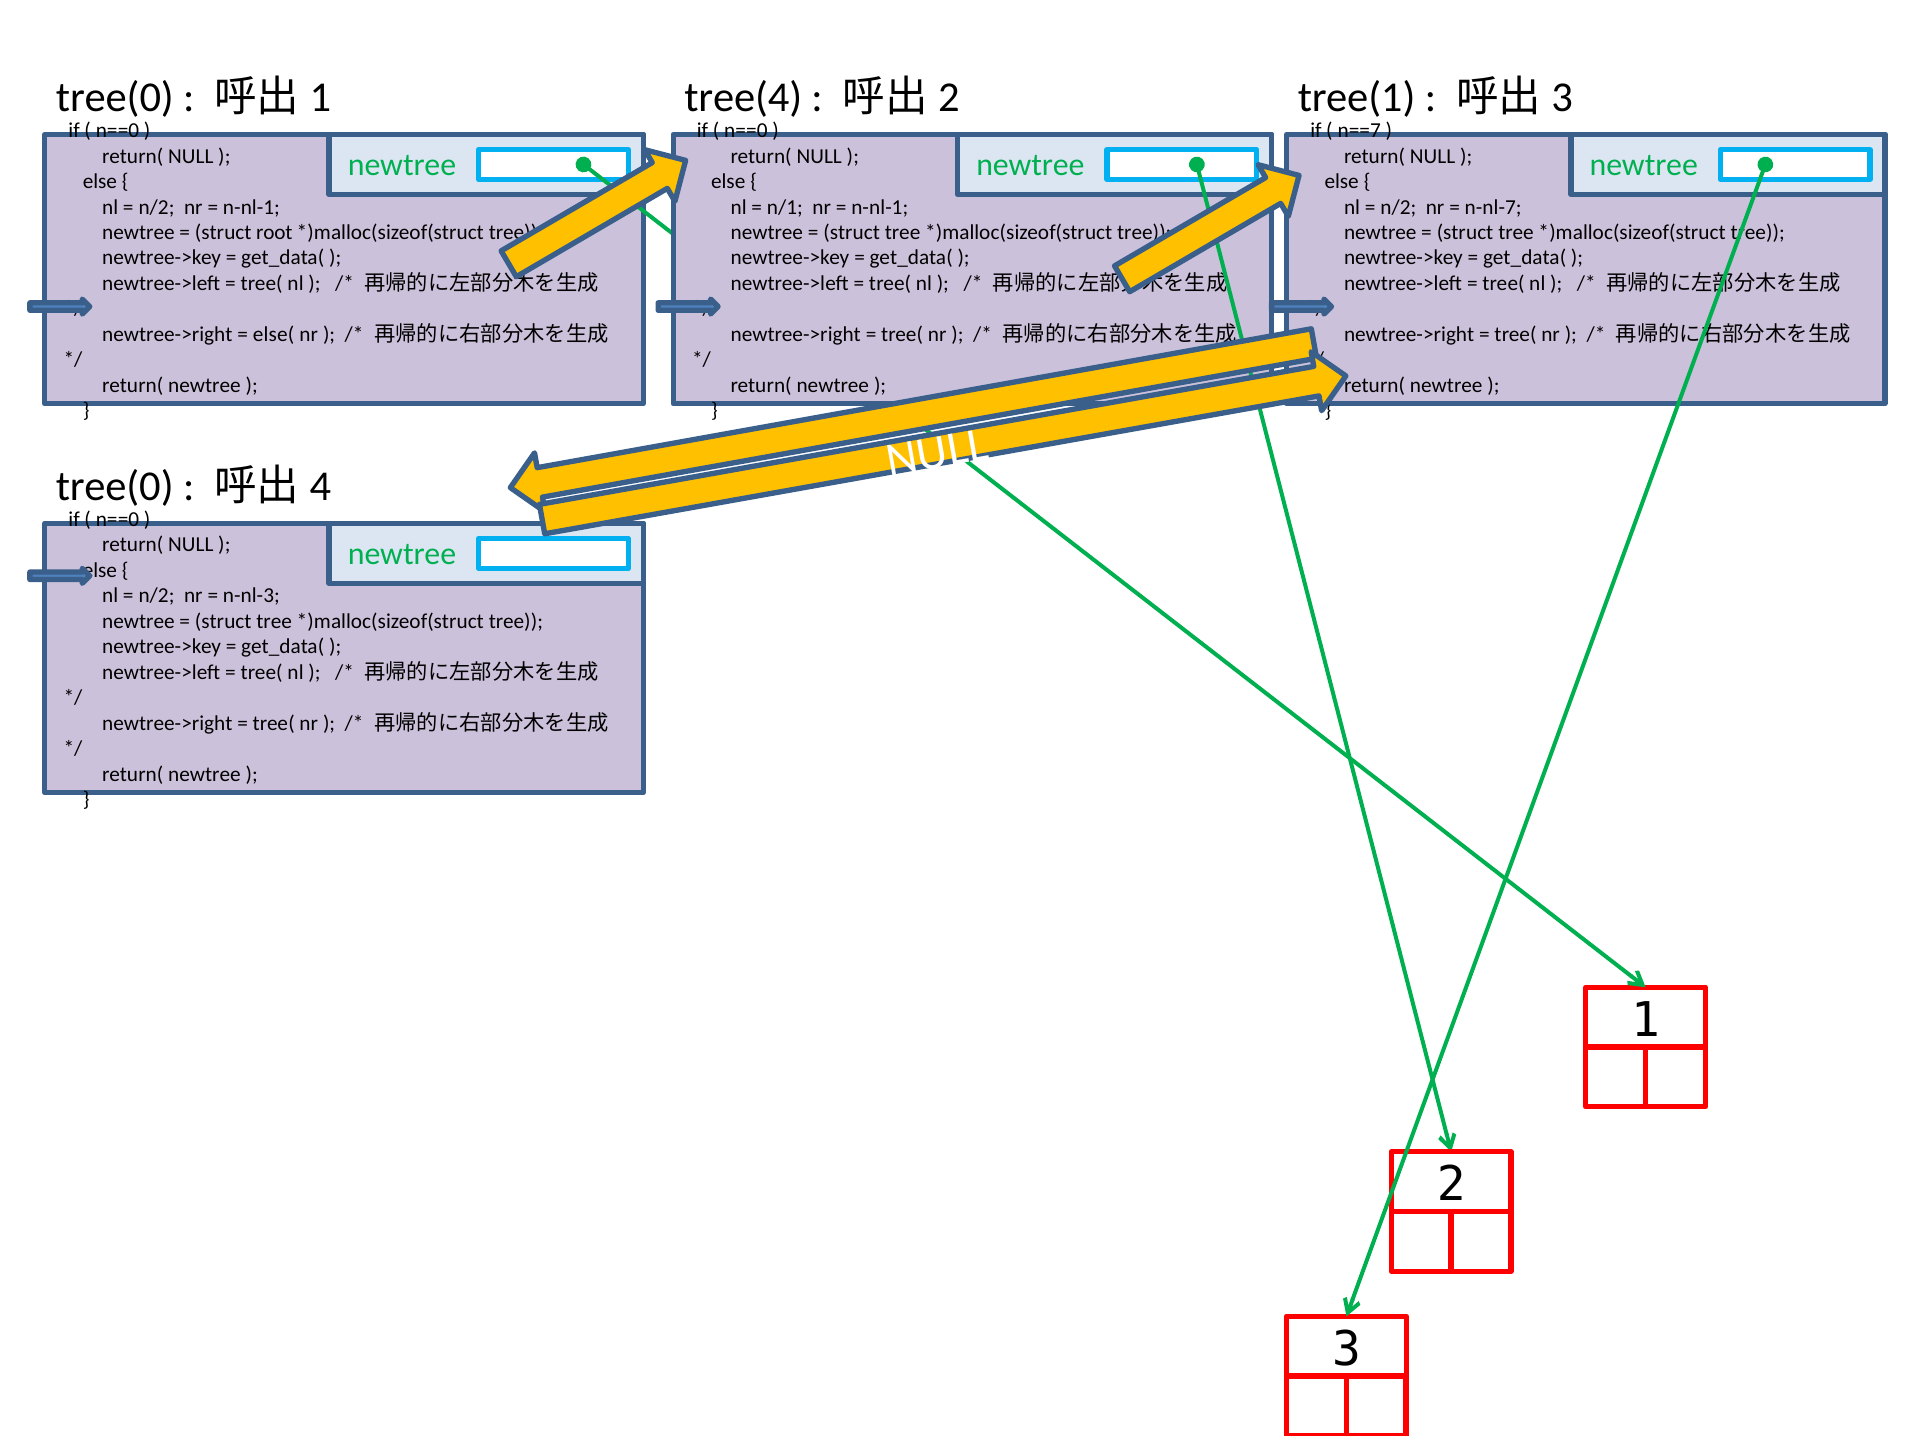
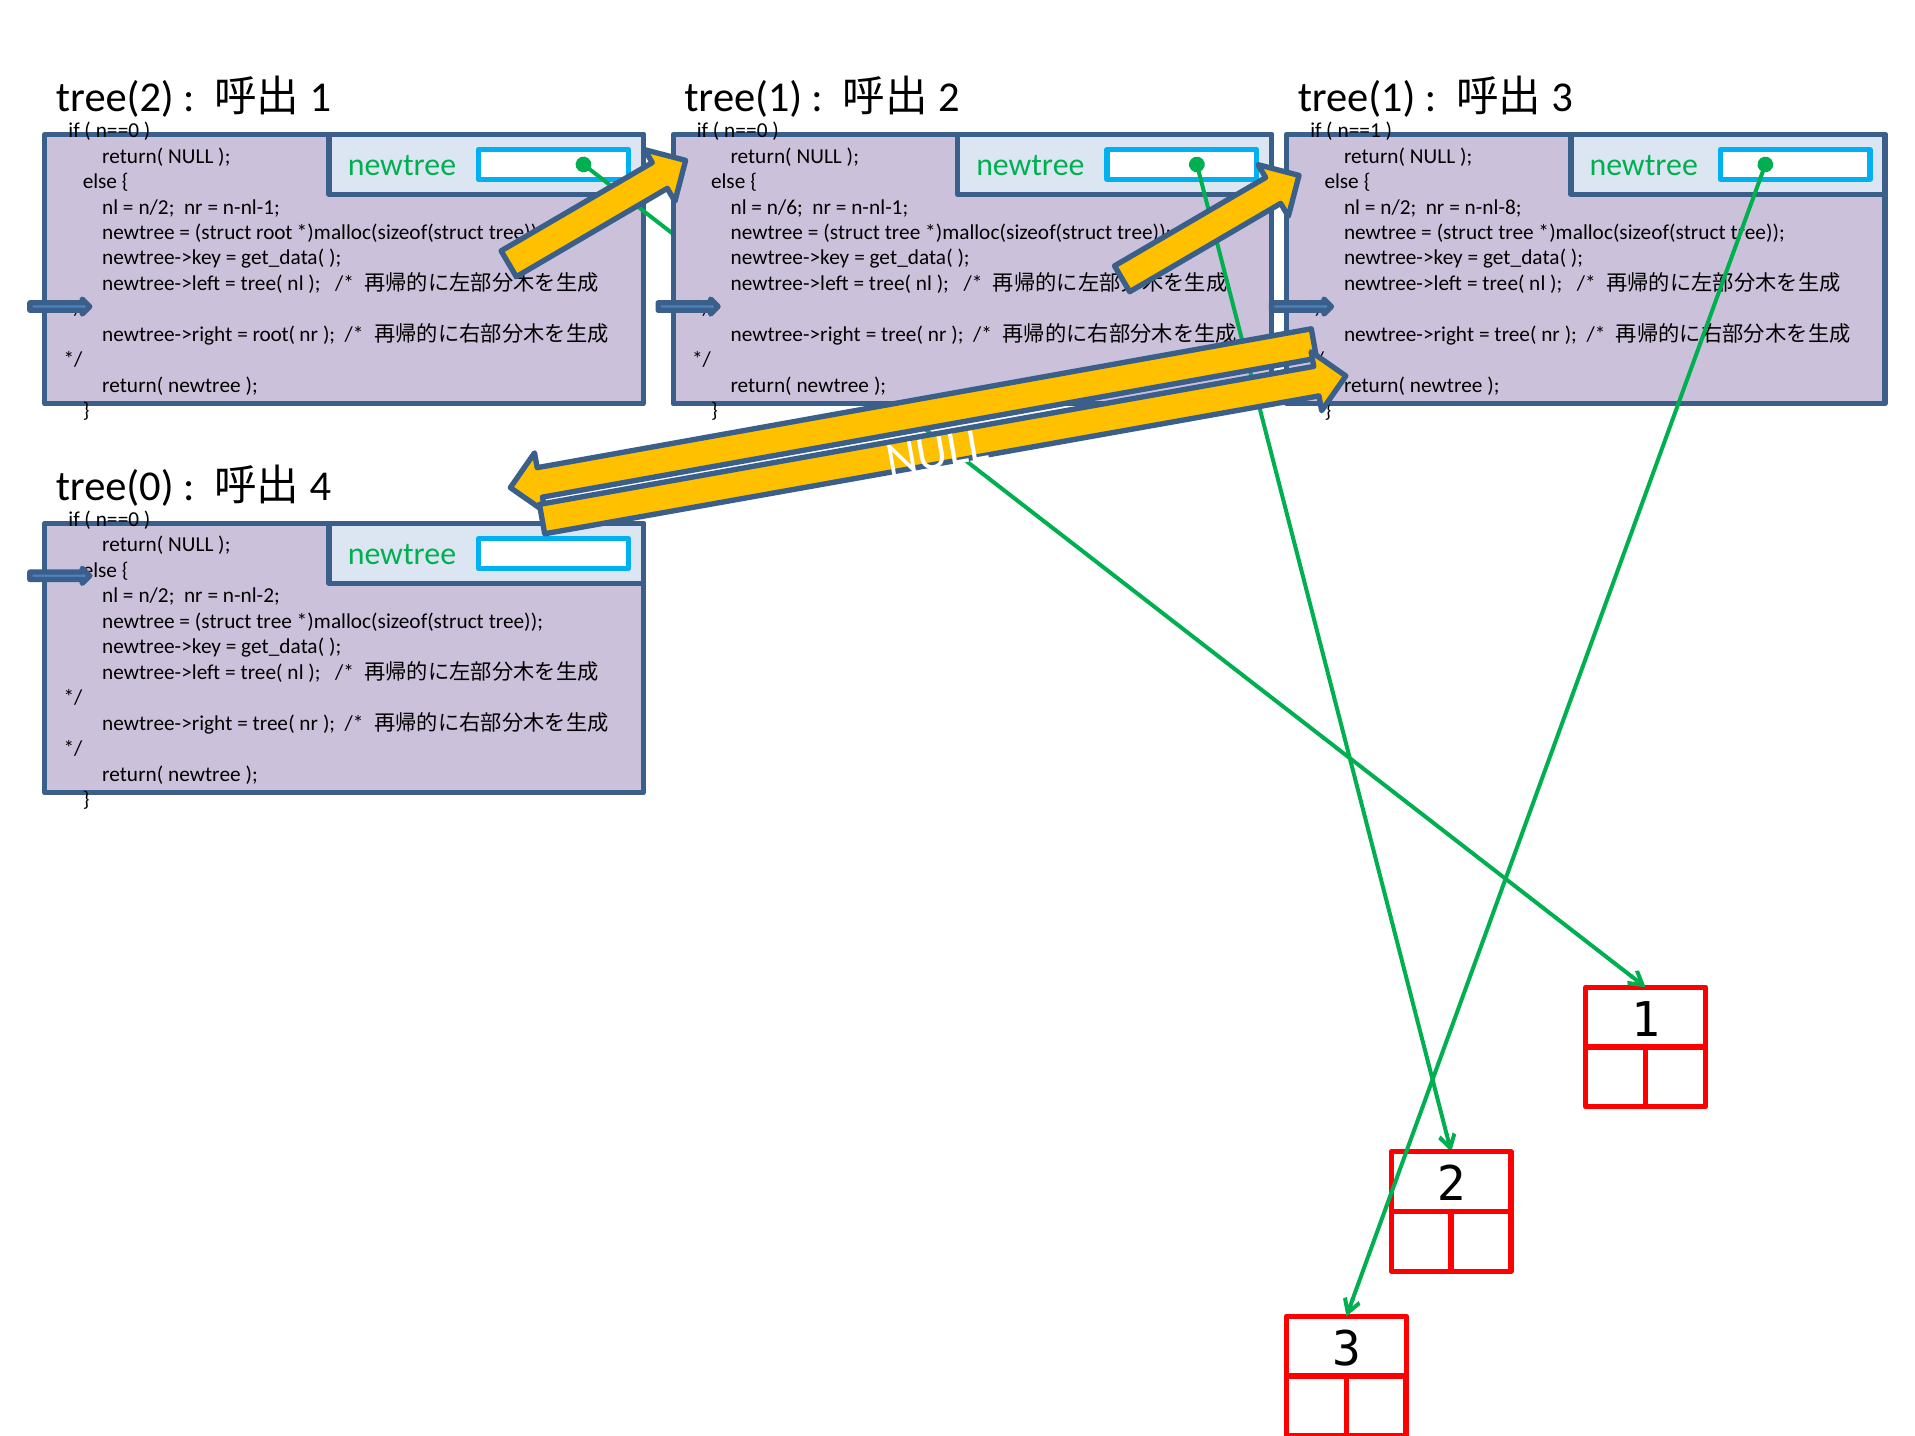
tree(0: tree(0 -> tree(2 (115, 98)
tree(4: tree(4 -> tree(1 (743, 98)
n==7: n==7 -> n==1 (1359, 131)
n/1: n/1 -> n/6 (785, 207)
n-nl-7: n-nl-7 -> n-nl-8 (1493, 207)
else(: else( -> root( (274, 334)
n-nl-3: n-nl-3 -> n-nl-2 (251, 596)
